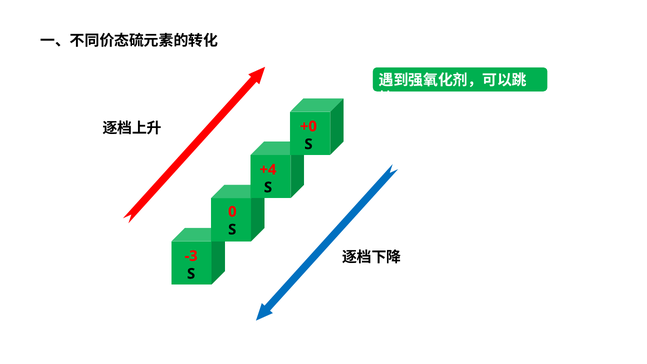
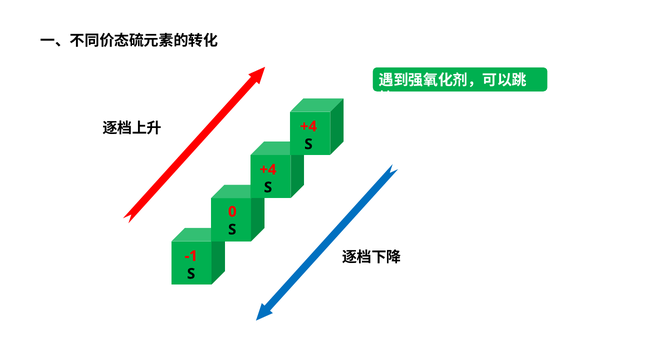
+0: +0 -> +4 (308, 126)
-3: -3 -> -1 (191, 256)
